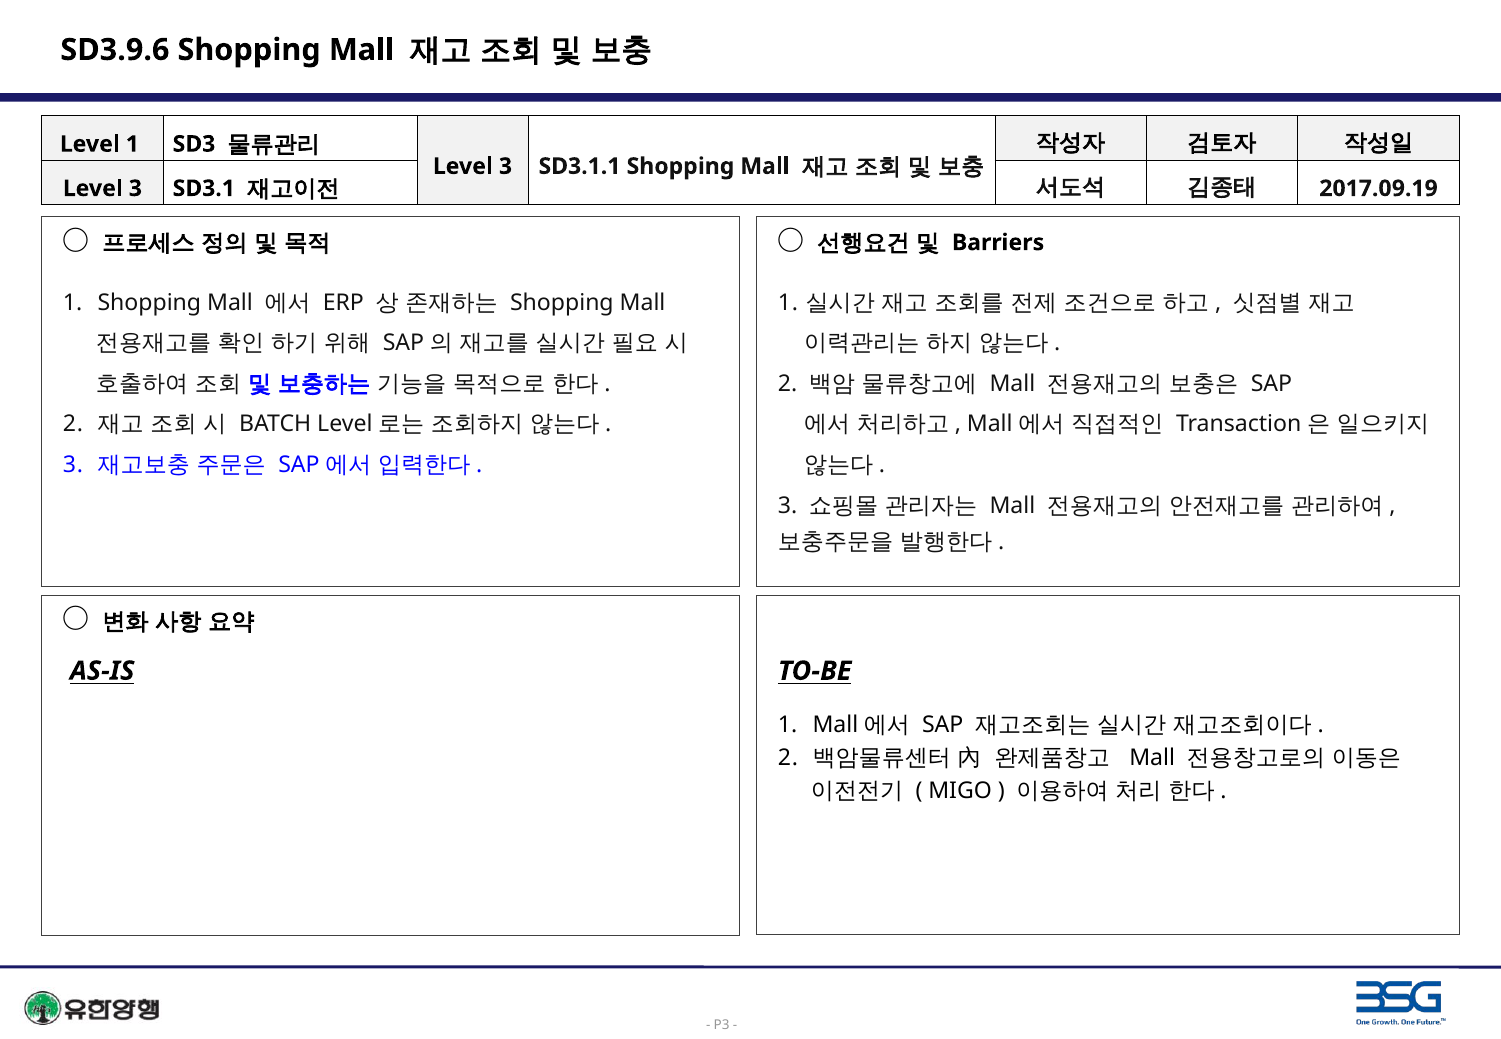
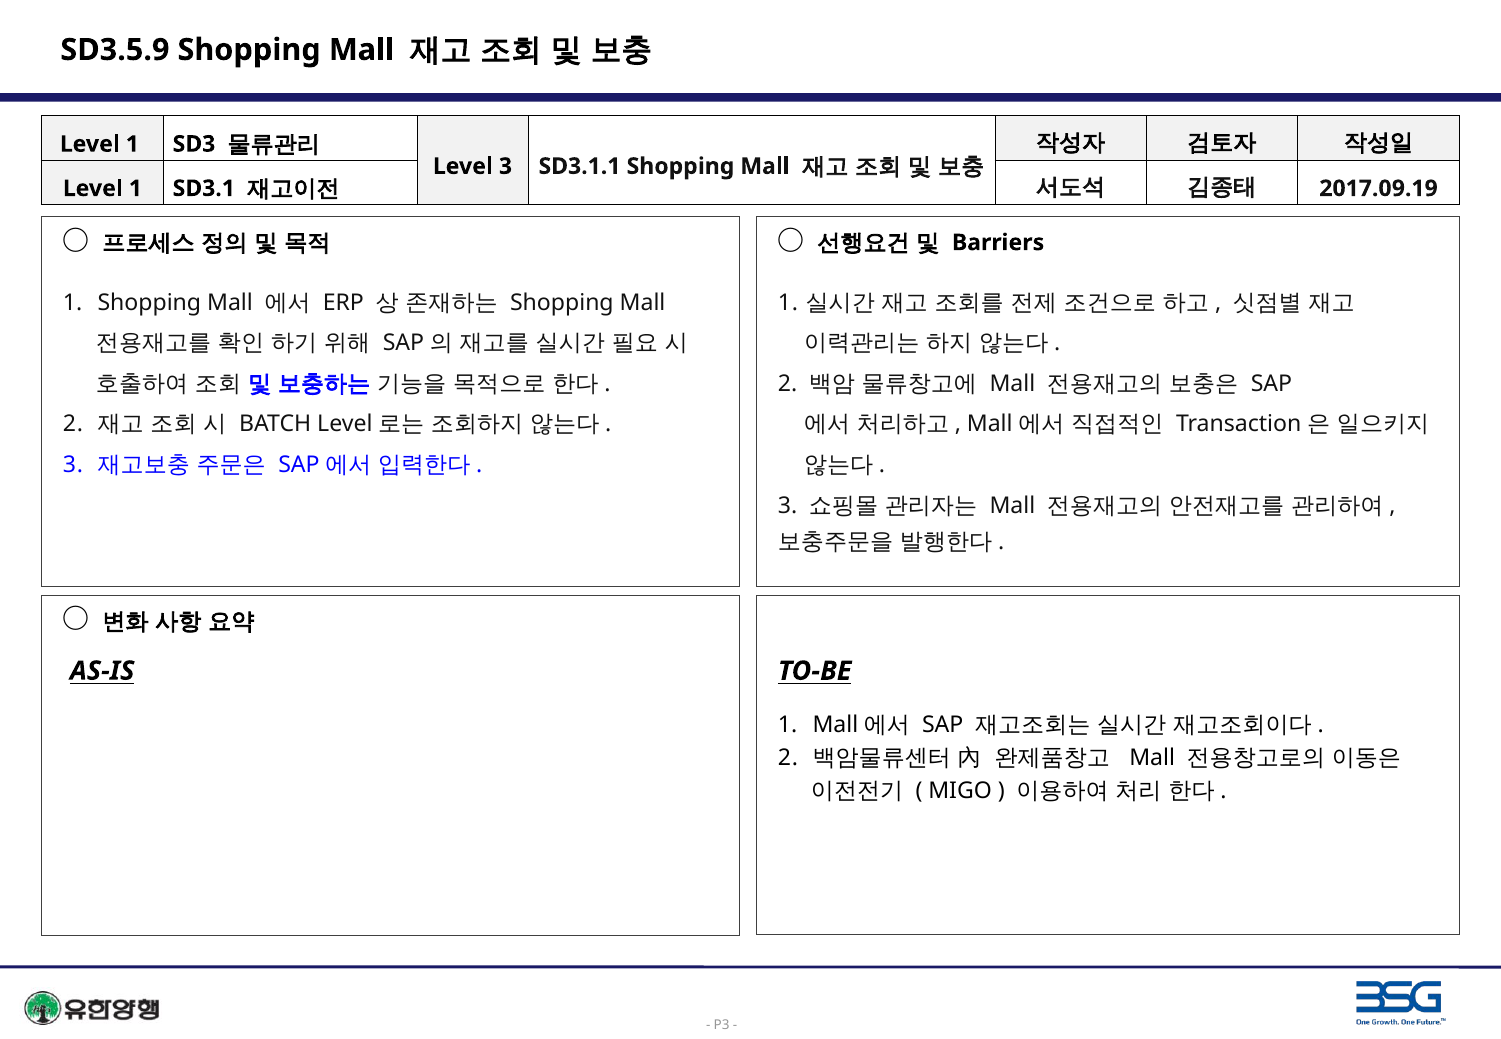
SD3.9.6: SD3.9.6 -> SD3.5.9 (115, 50)
3: 3 -> 1 (135, 189)
